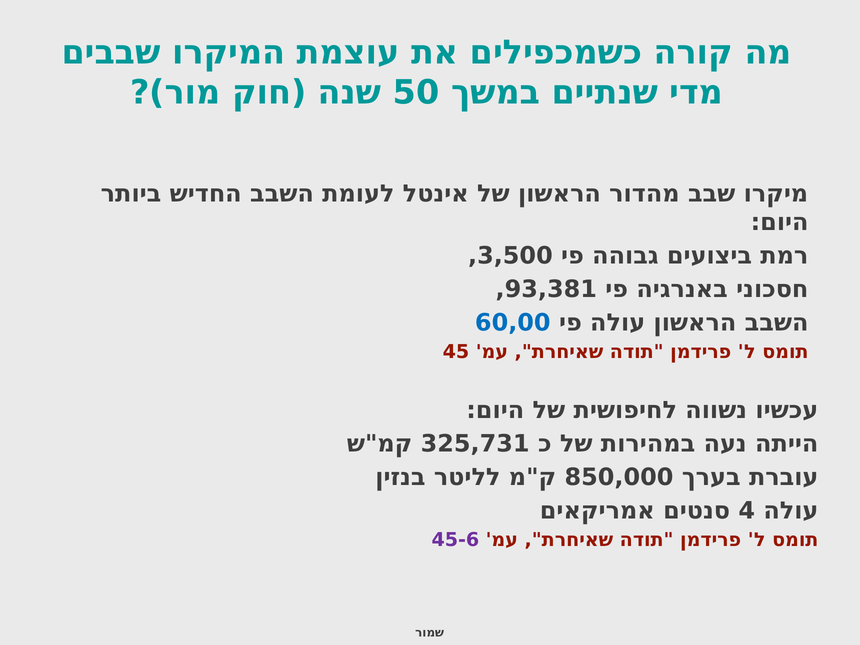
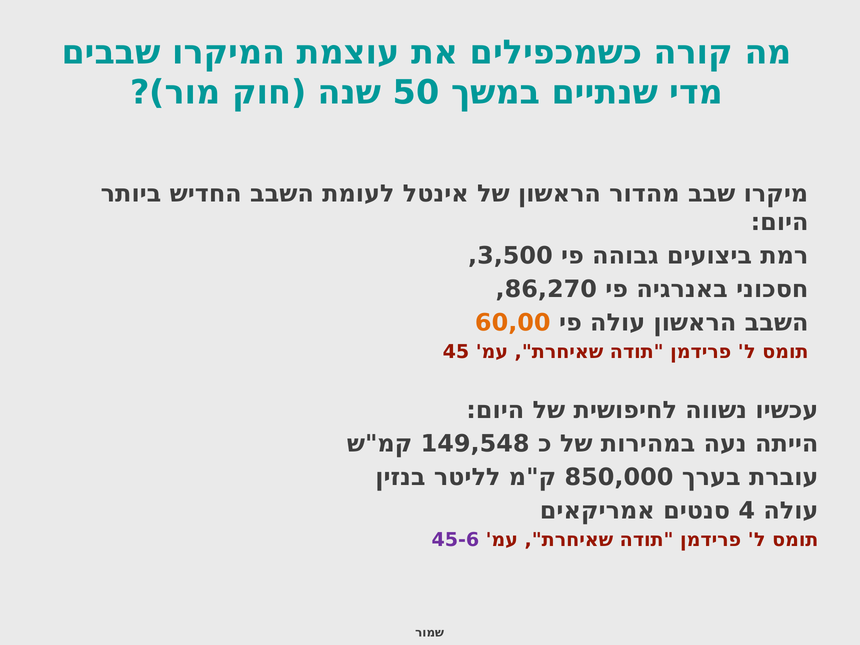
93,381: 93,381 -> 86,270 (551, 289)
60,00 colour: blue -> orange (513, 323)
325,731: 325,731 -> 149,548 (475, 444)
